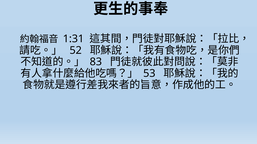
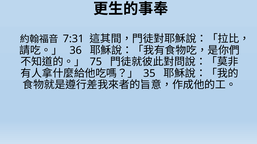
1:31: 1:31 -> 7:31 (73, 39)
52: 52 -> 36 (76, 50)
83: 83 -> 75 (96, 62)
53: 53 -> 35 (149, 74)
